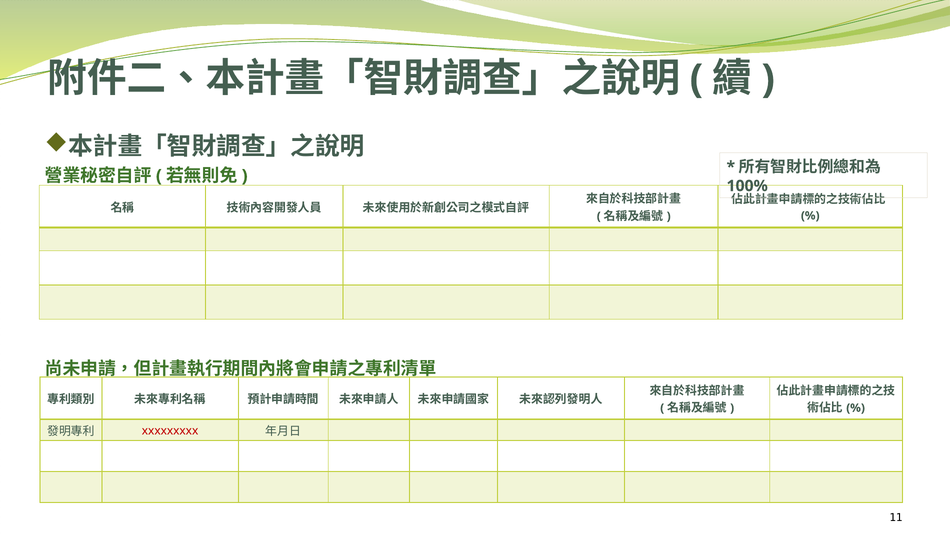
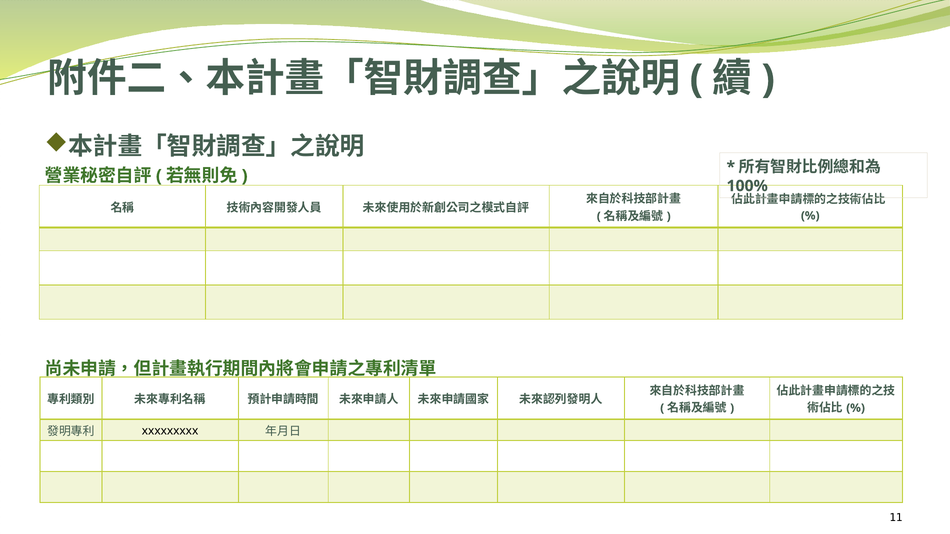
xxxxxxxxx colour: red -> black (170, 431)
